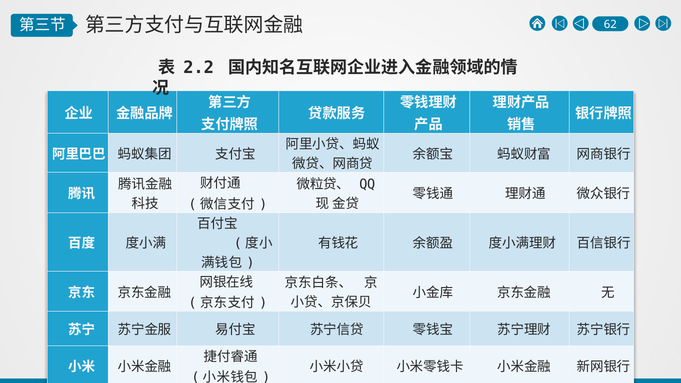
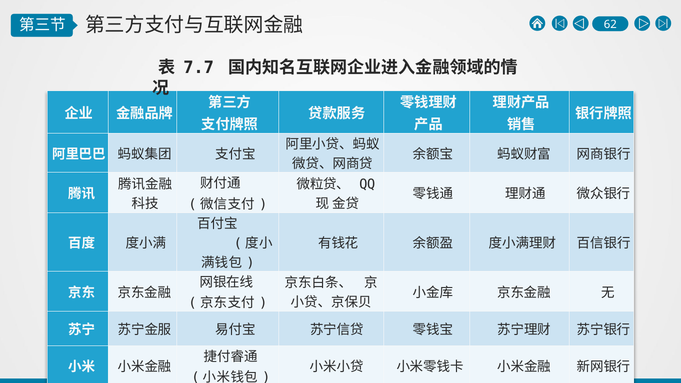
2.2: 2.2 -> 7.7 (199, 68)
